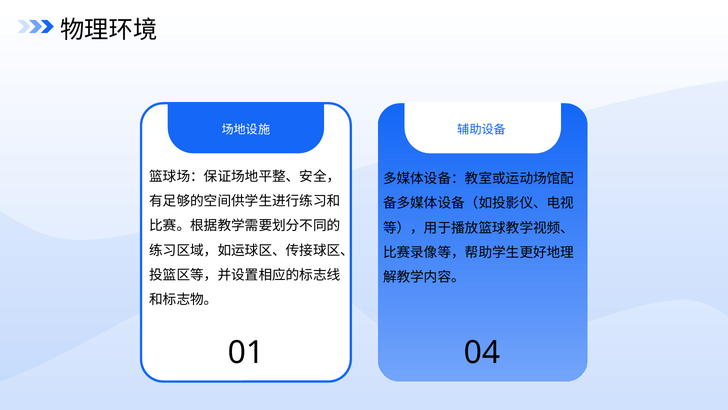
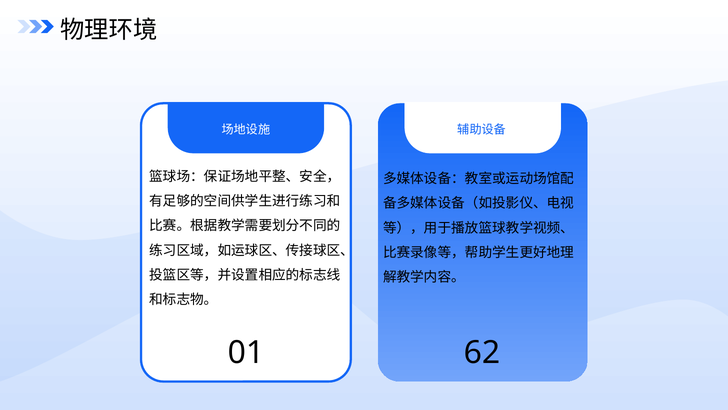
04: 04 -> 62 (482, 352)
